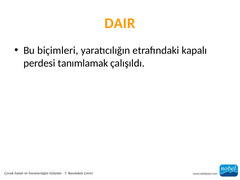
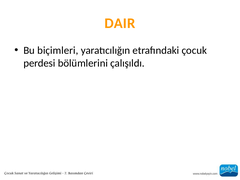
kapalı: kapalı -> çocuk (194, 50)
tanımlamak: tanımlamak -> bölümlerini (83, 63)
